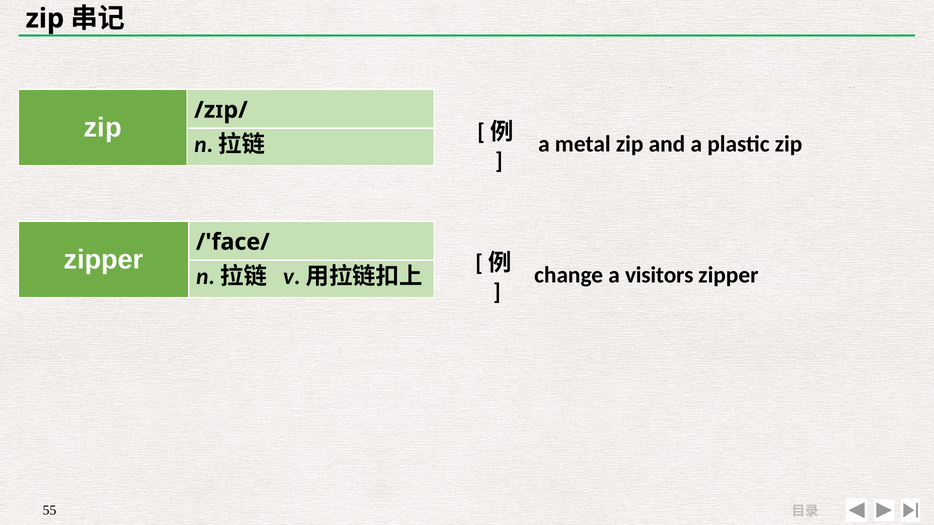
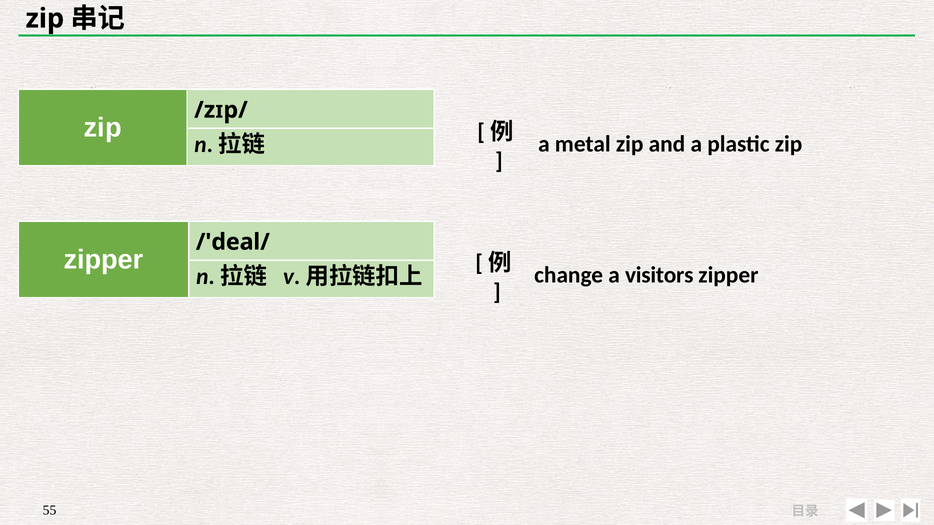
/'face/: /'face/ -> /'deal/ (233, 242)
